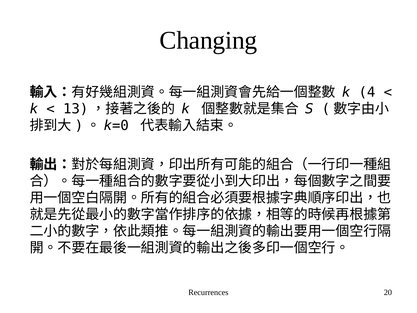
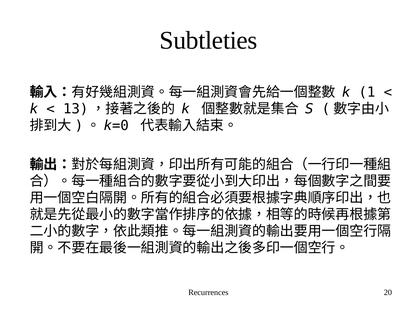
Changing: Changing -> Subtleties (209, 40)
4: 4 -> 1 (367, 92)
